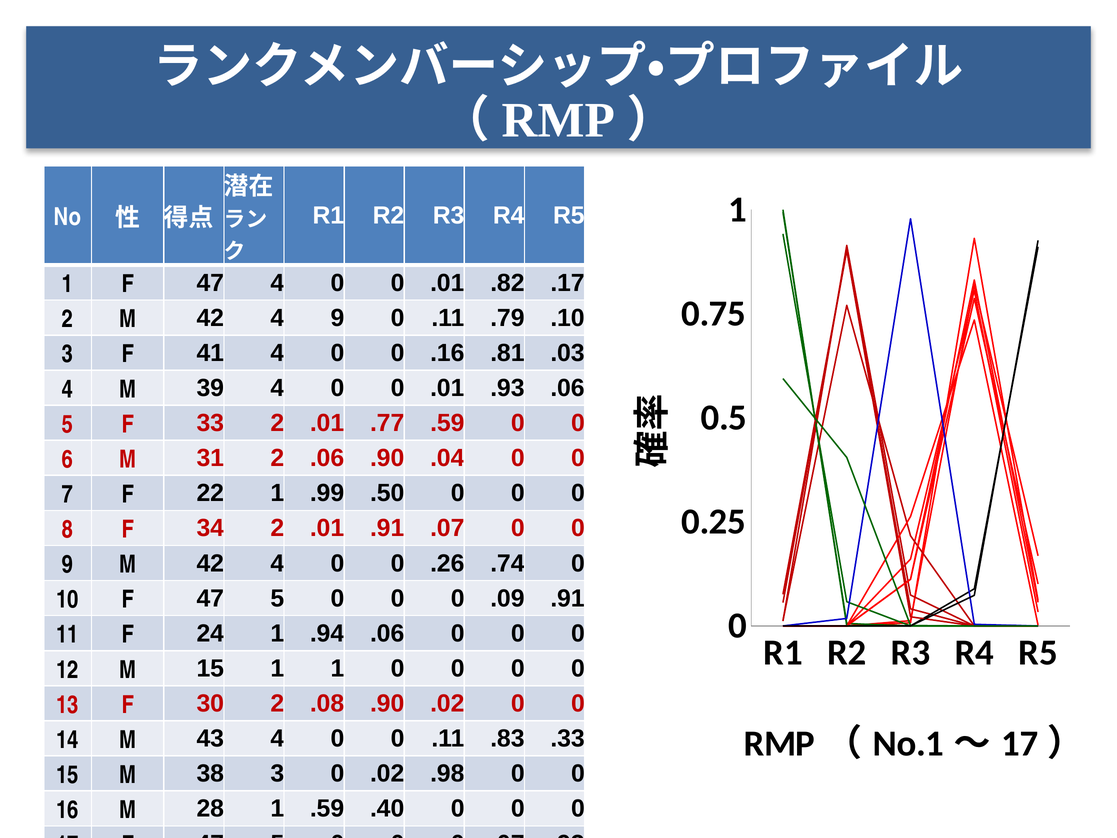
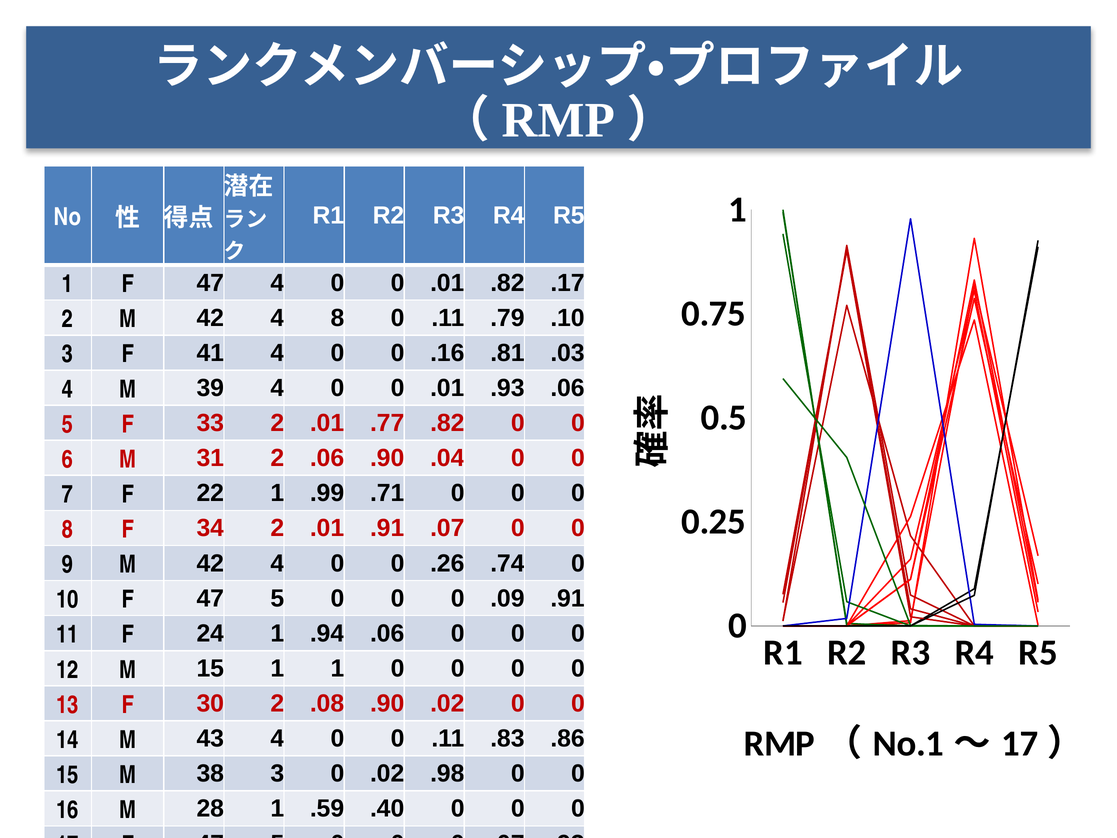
4 9: 9 -> 8 (338, 318)
.77 .59: .59 -> .82 (447, 423)
.50: .50 -> .71 (387, 493)
.33: .33 -> .86 (568, 738)
